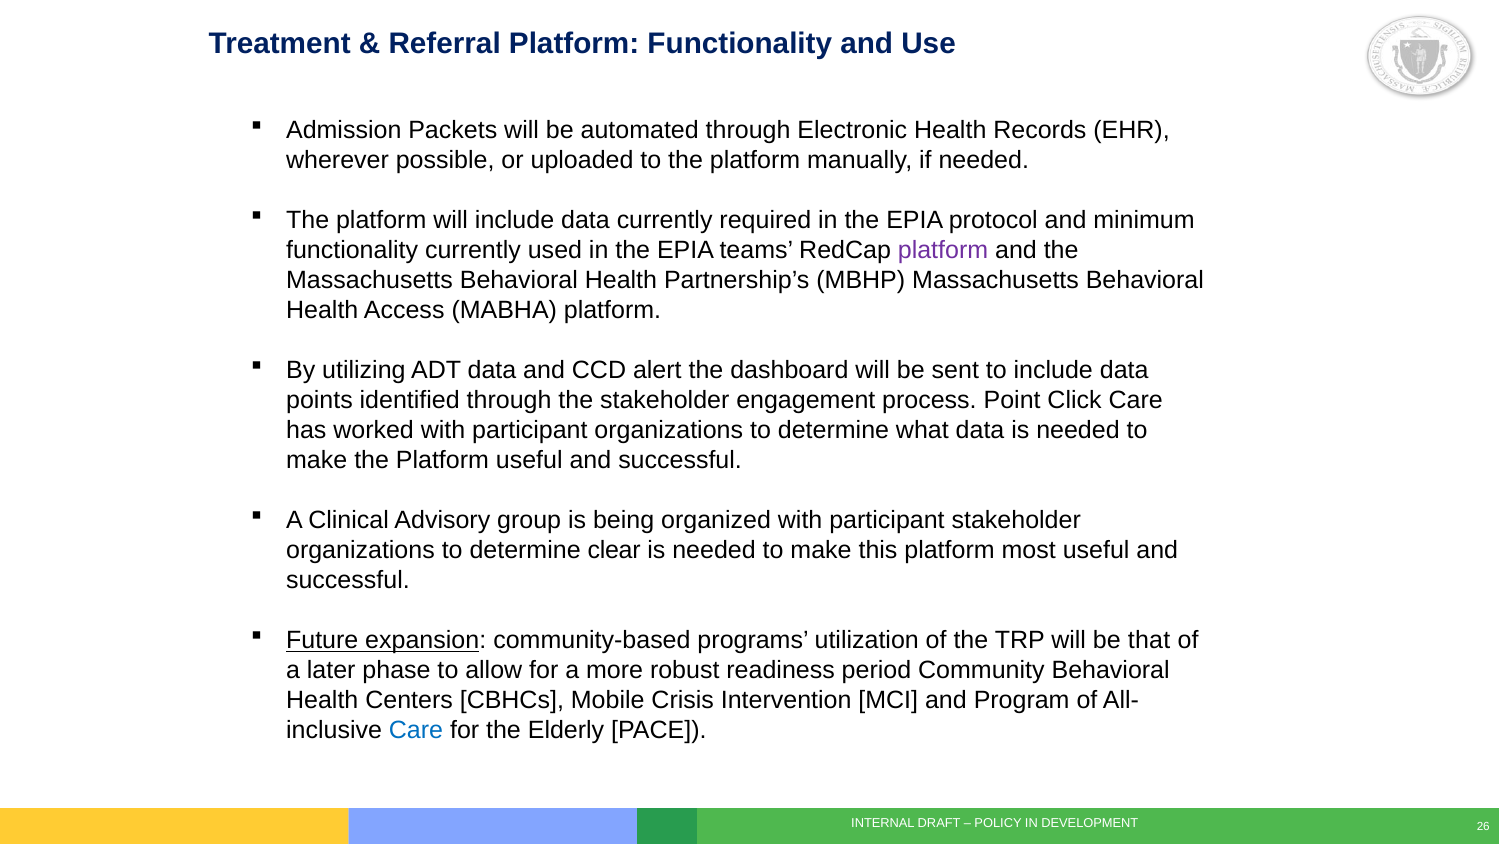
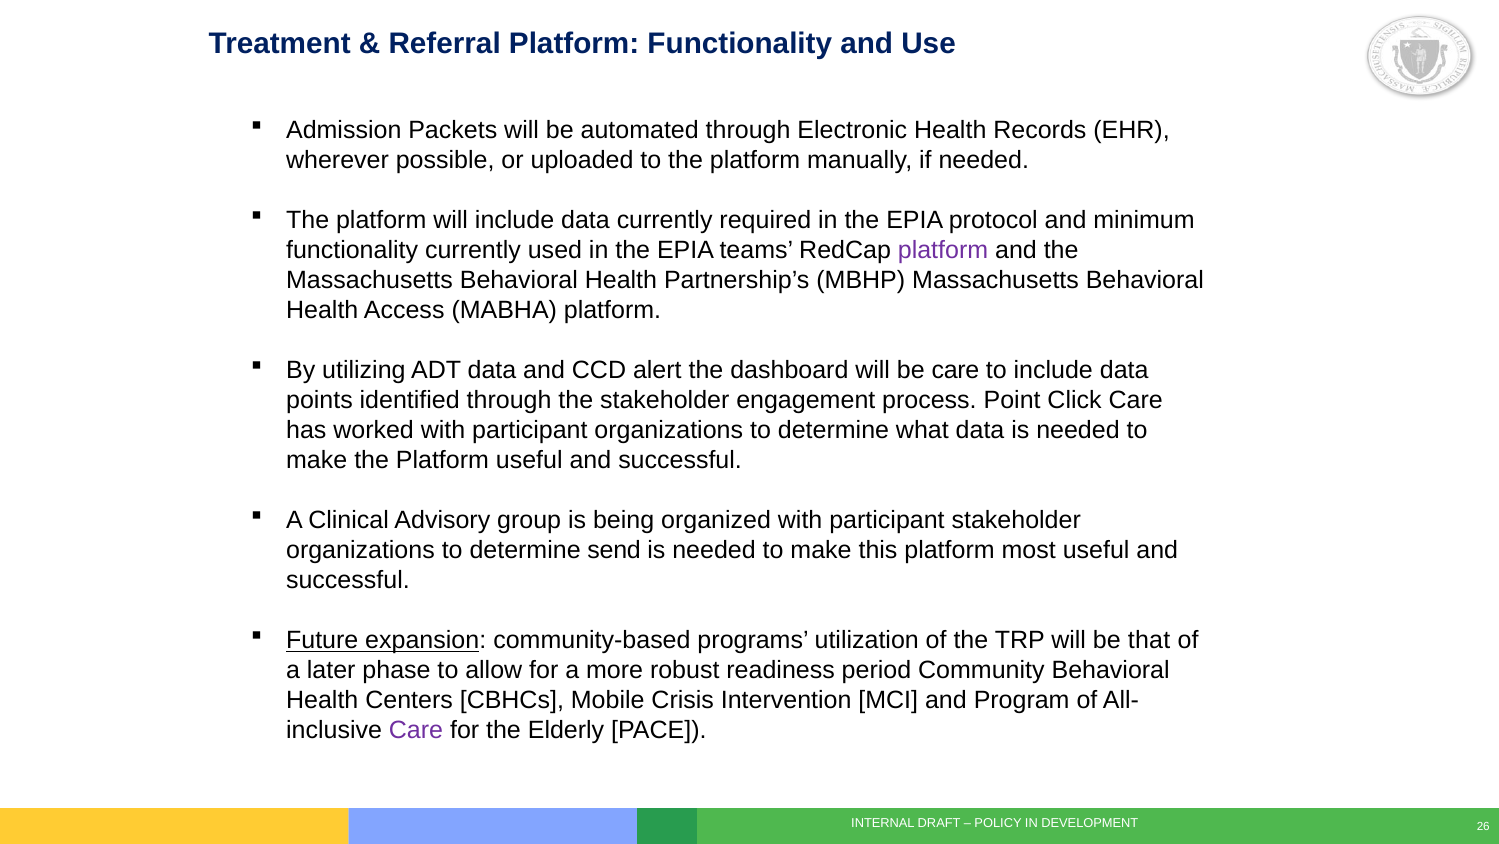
be sent: sent -> care (955, 370)
clear: clear -> send (614, 550)
Care colour: blue -> purple (416, 730)
